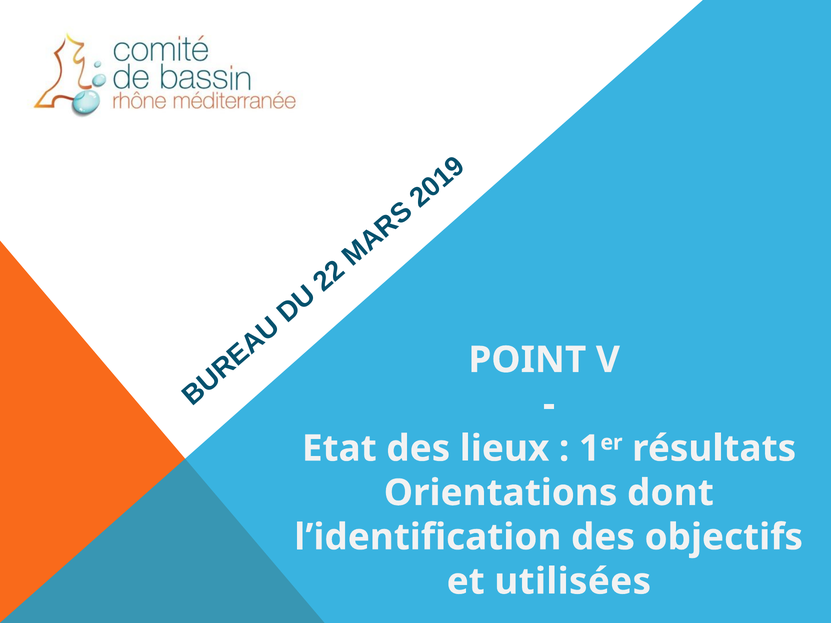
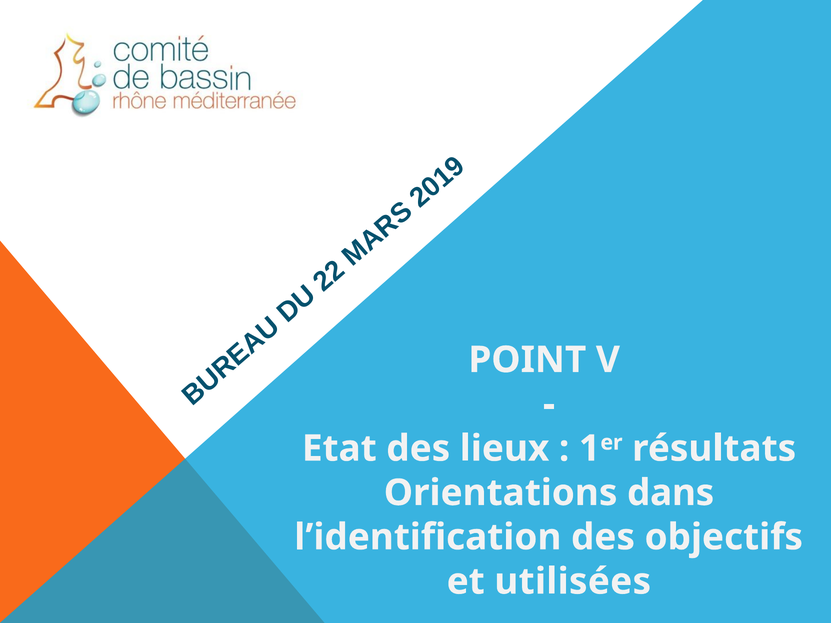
dont: dont -> dans (671, 493)
